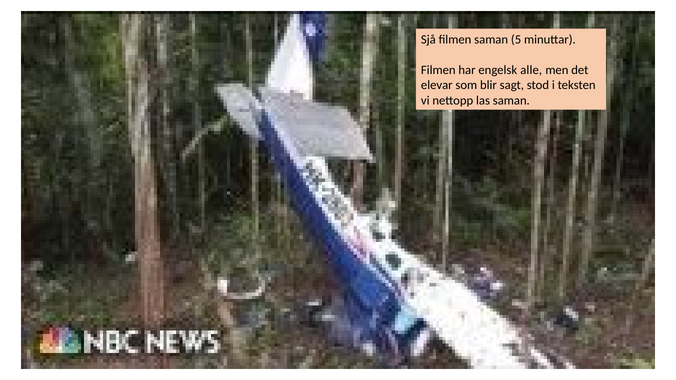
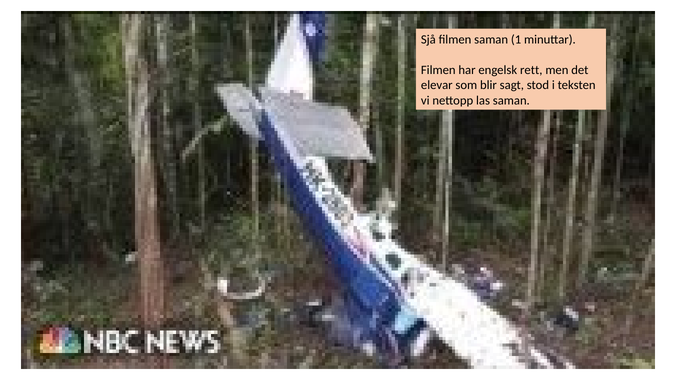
5: 5 -> 1 (516, 40)
alle: alle -> rett (531, 70)
